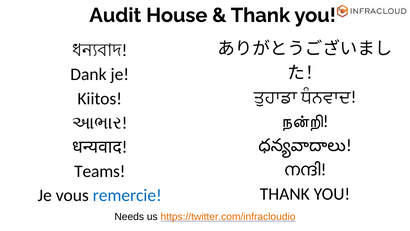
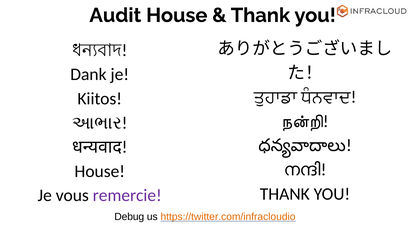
Teams: Teams -> House (100, 171)
remercie colour: blue -> purple (127, 195)
Needs: Needs -> Debug (129, 216)
